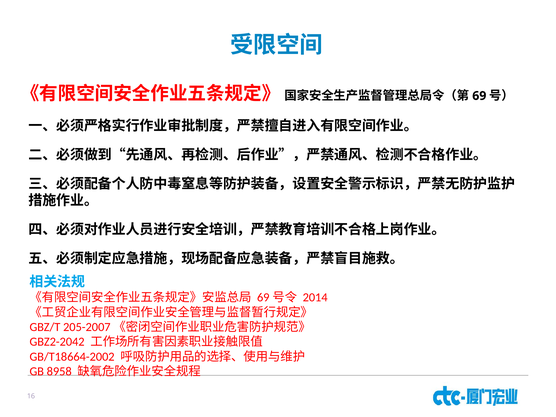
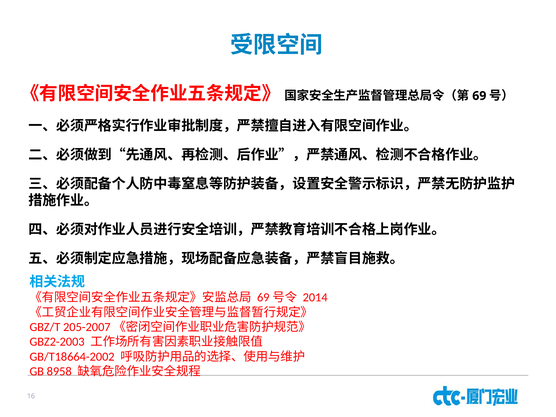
GBZ2-2042: GBZ2-2042 -> GBZ2-2003 (57, 342)
